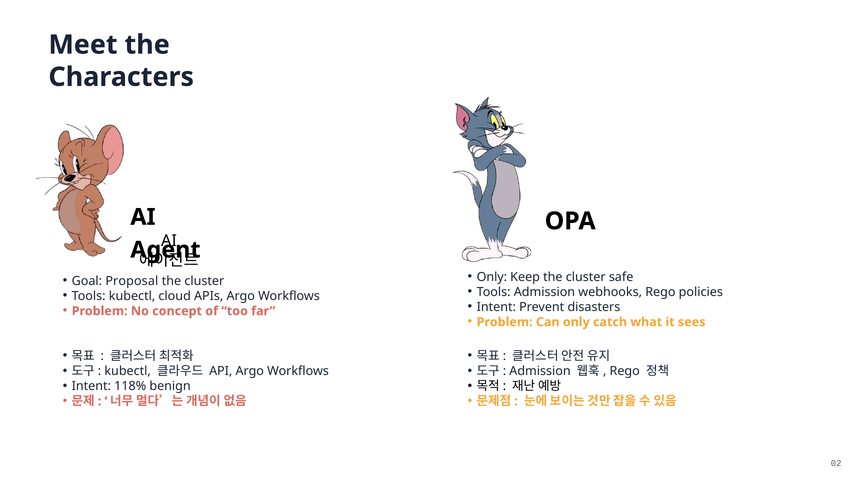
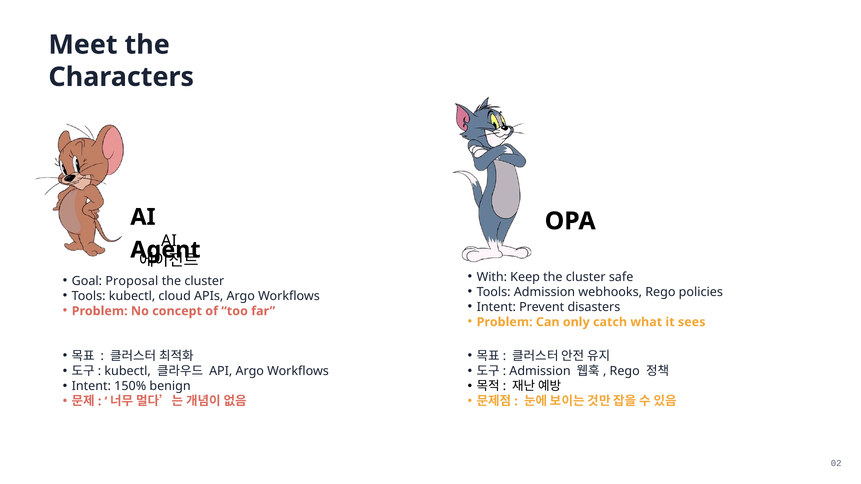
Only: Only -> With (492, 277)
118%: 118% -> 150% (130, 386)
